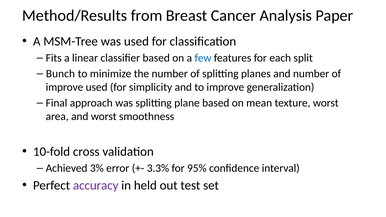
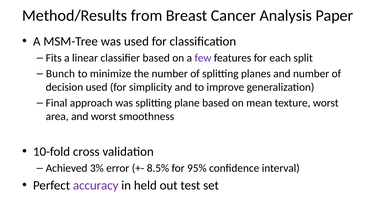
few colour: blue -> purple (203, 58)
improve: improve -> decision (64, 87)
3.3%: 3.3% -> 8.5% (158, 168)
